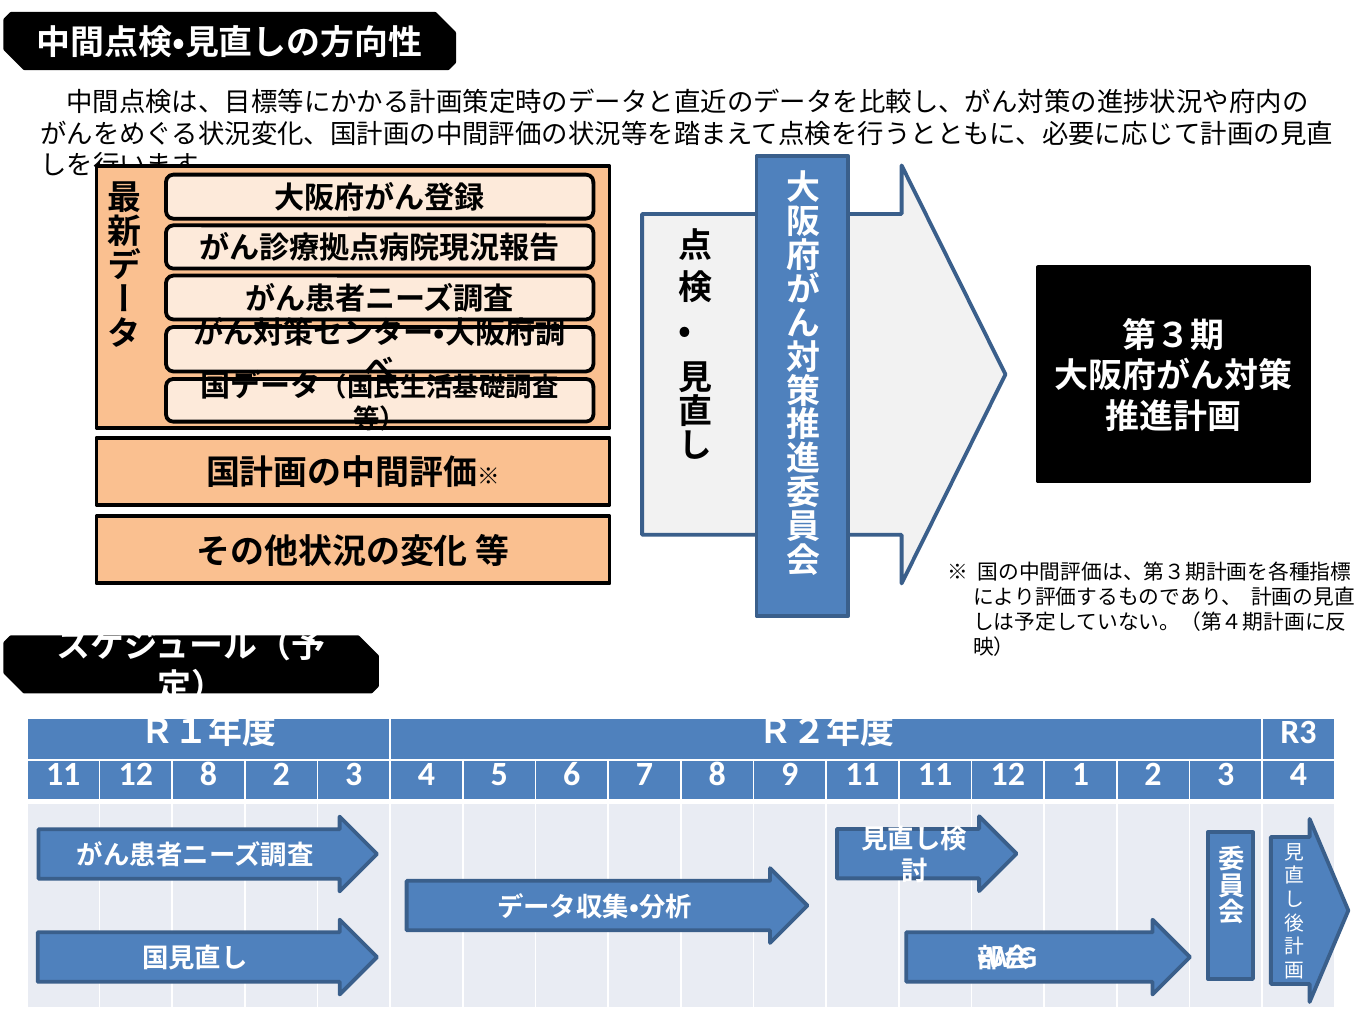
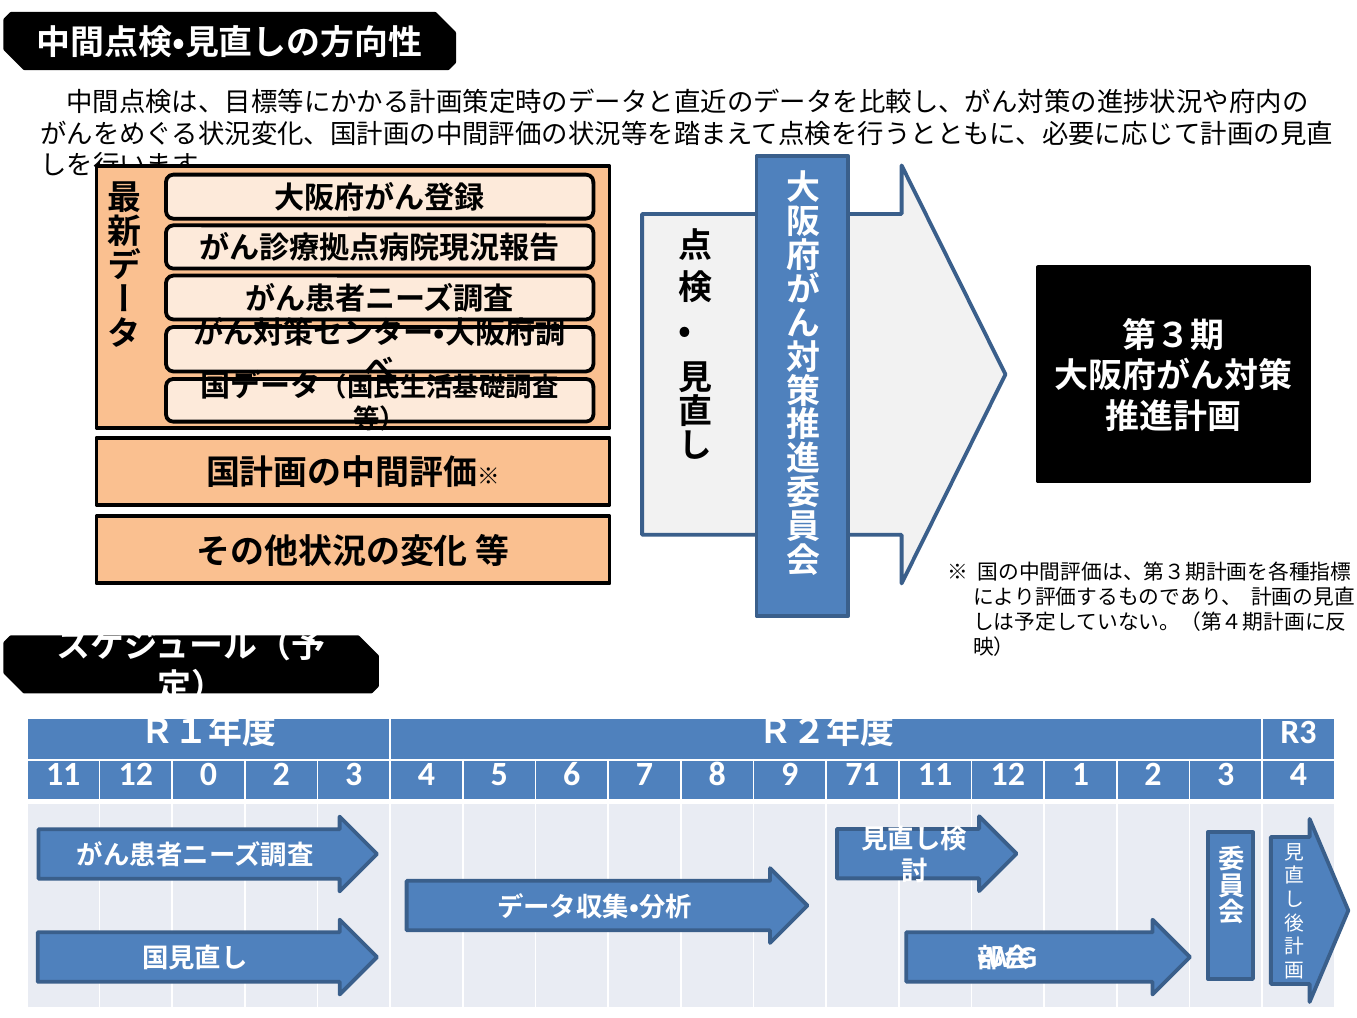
12 8: 8 -> 0 (208, 774)
9 11: 11 -> 71 (862, 774)
